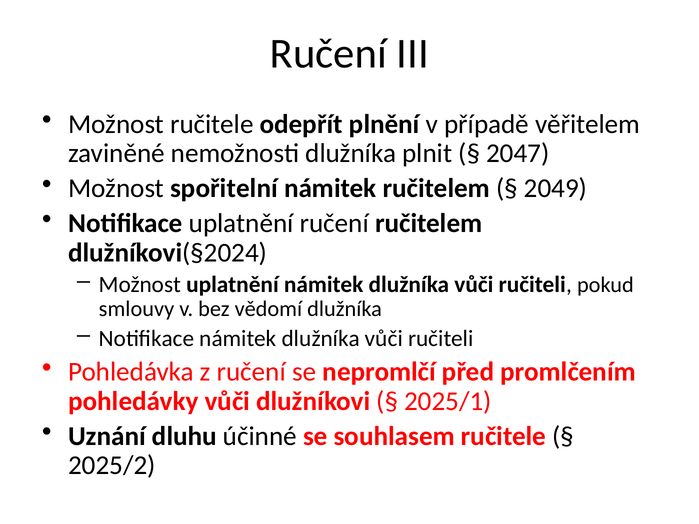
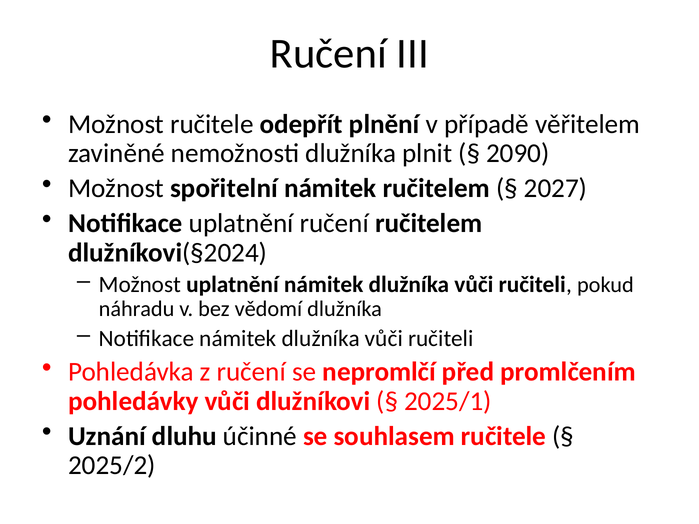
2047: 2047 -> 2090 (518, 154)
2049: 2049 -> 2027 (556, 189)
smlouvy: smlouvy -> náhradu (137, 309)
